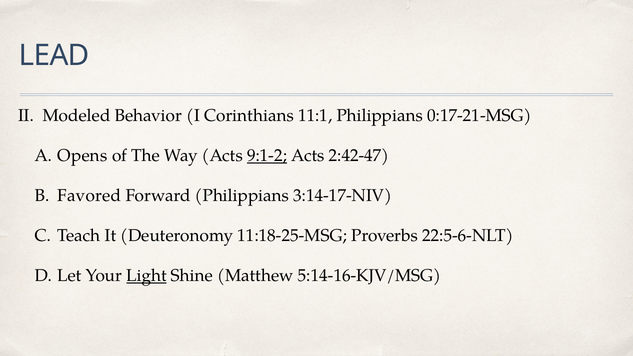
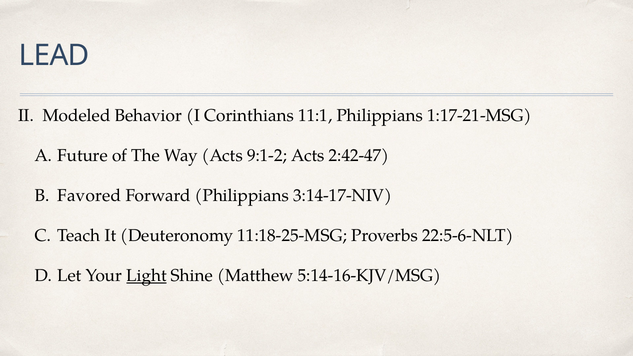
0:17-21-MSG: 0:17-21-MSG -> 1:17-21-MSG (480, 116)
Opens: Opens -> Future (83, 156)
9:1-2 underline: present -> none (267, 156)
